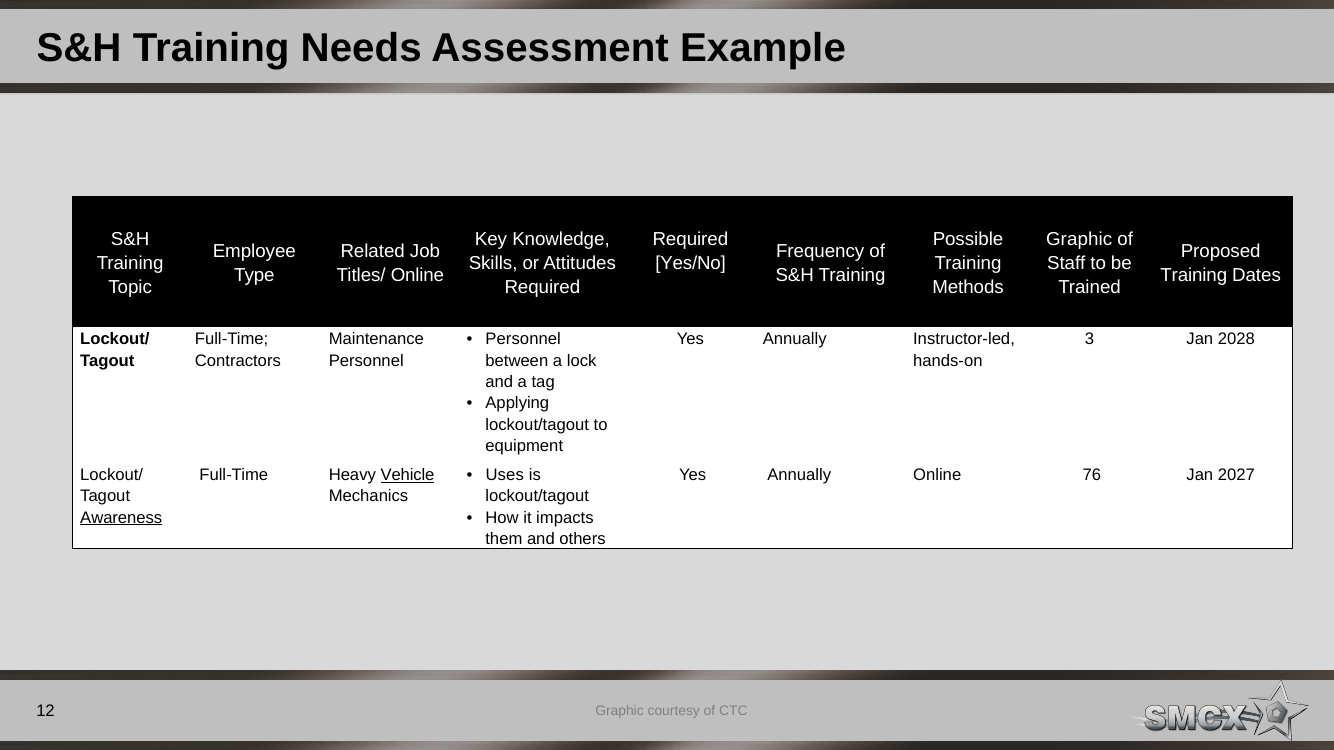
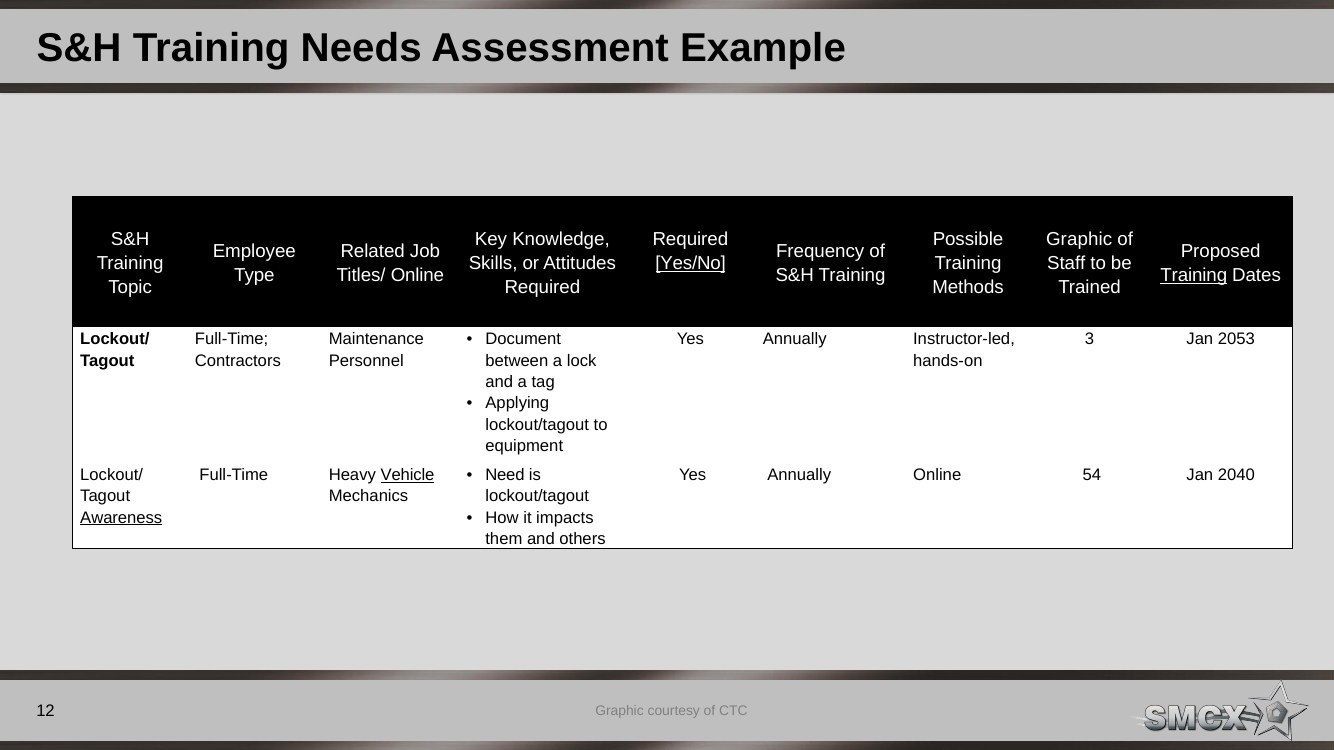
Yes/No underline: none -> present (691, 264)
Training underline: none -> present (1194, 276)
Personnel: Personnel -> Document (523, 339)
2028: 2028 -> 2053 (1236, 339)
Uses: Uses -> Need (505, 475)
76: 76 -> 54 (1092, 475)
2027: 2027 -> 2040 (1236, 475)
